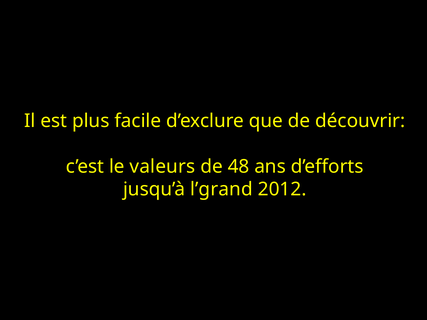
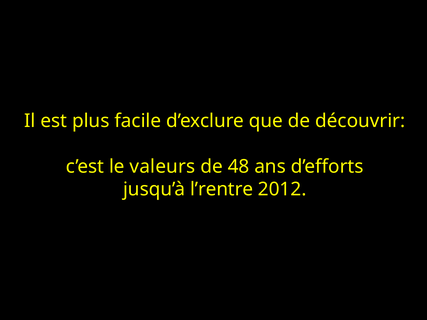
l’grand: l’grand -> l’rentre (222, 189)
